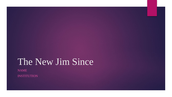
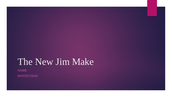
Since: Since -> Make (83, 62)
